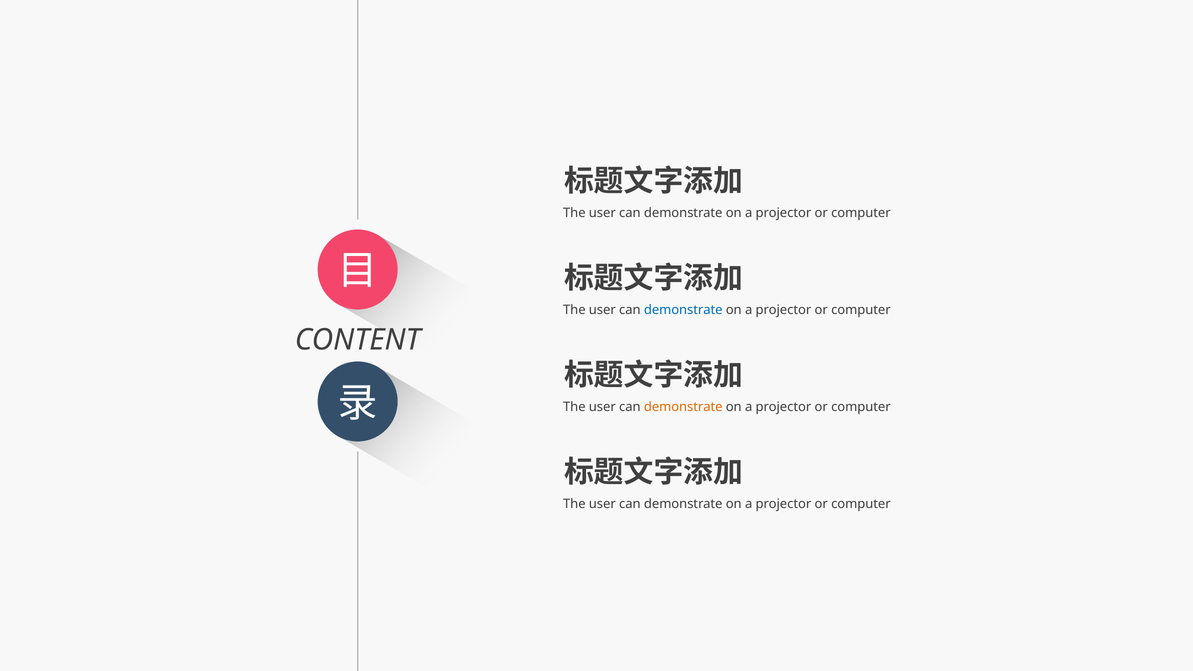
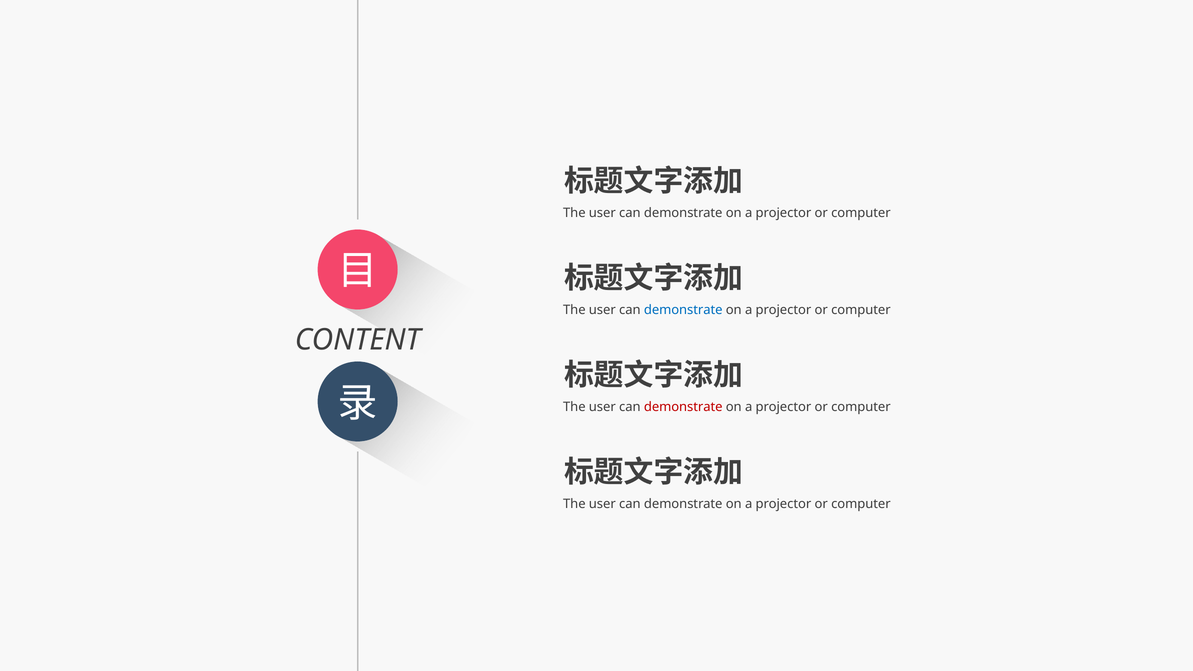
demonstrate colour: orange -> red (683, 407)
